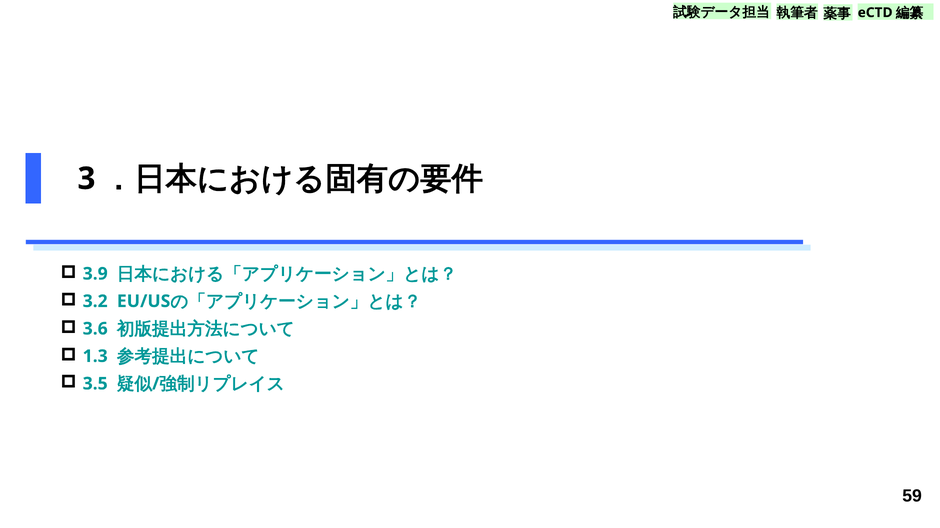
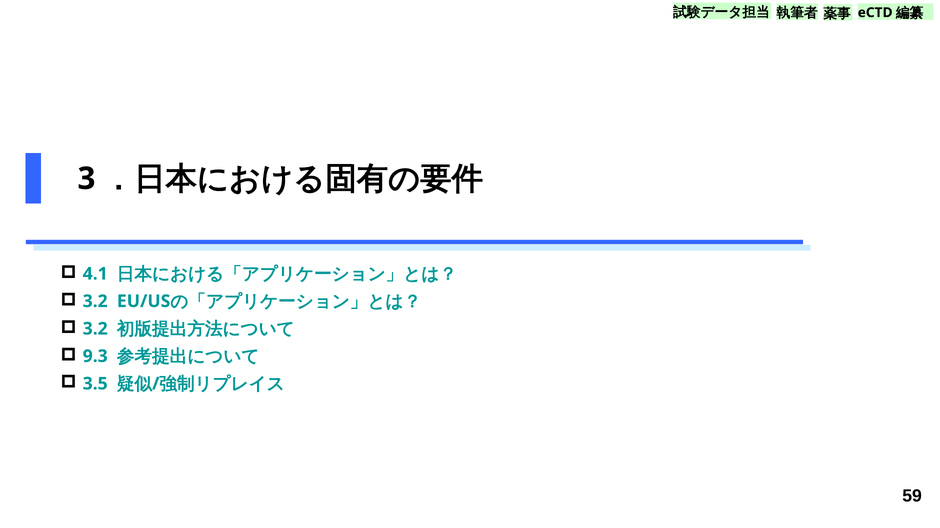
3.9: 3.9 -> 4.1 (95, 274)
3.6: 3.6 -> 3.2 (95, 329)
1.3: 1.3 -> 9.3 (95, 357)
